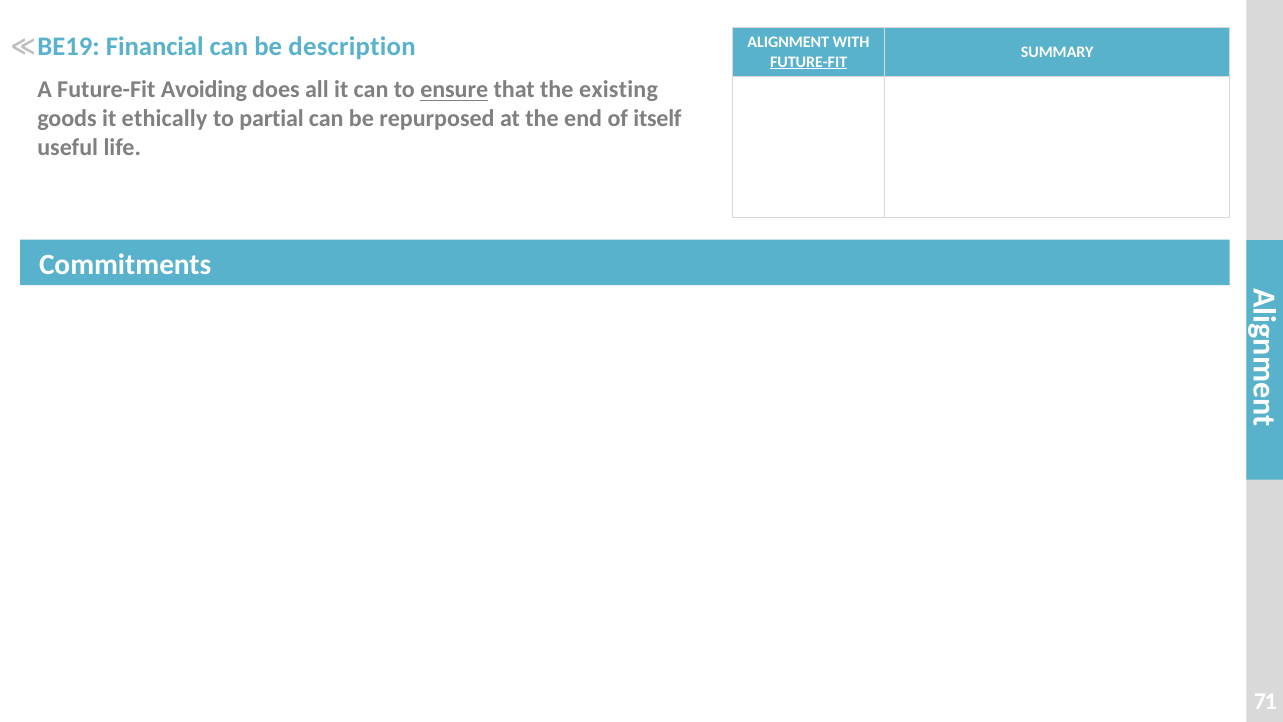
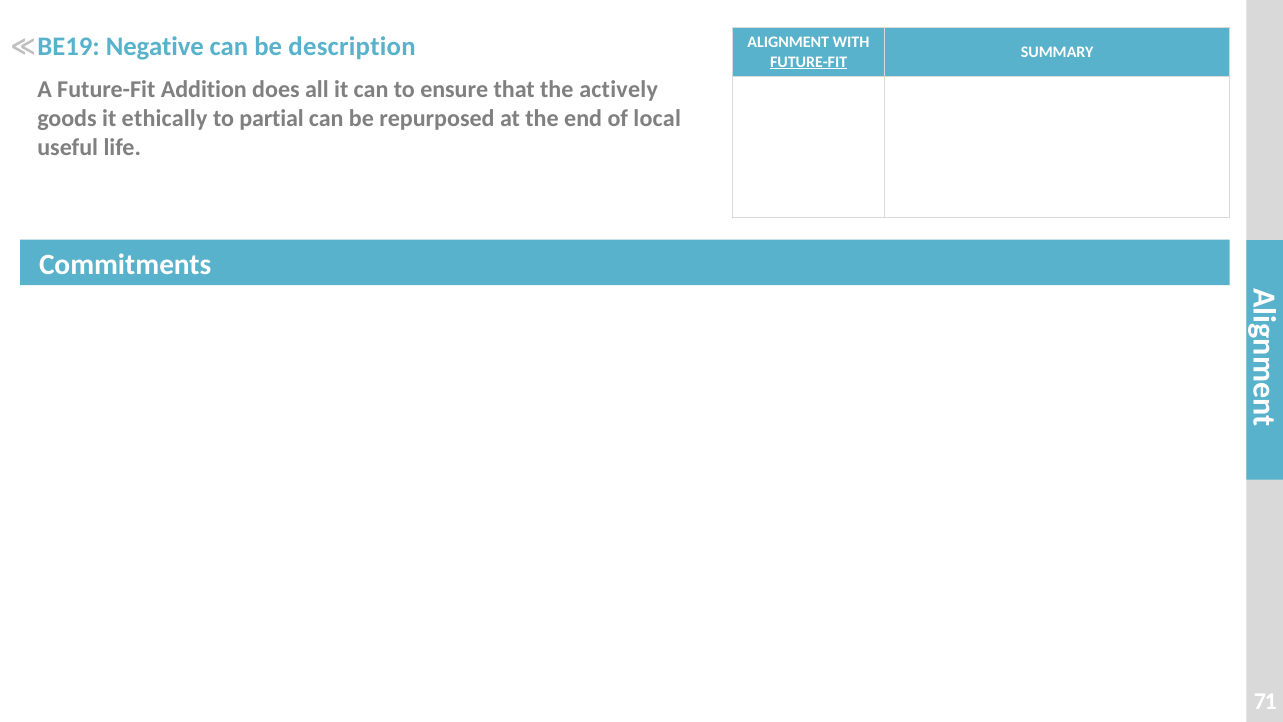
Financial: Financial -> Negative (155, 47)
Avoiding: Avoiding -> Addition (204, 90)
ensure underline: present -> none (454, 90)
existing: existing -> actively (619, 90)
itself: itself -> local (657, 119)
